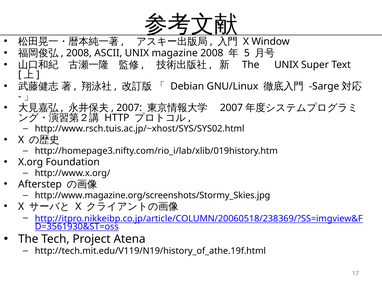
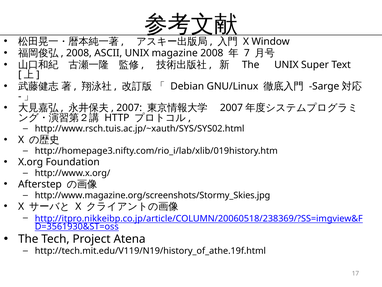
5: 5 -> 7 (247, 53)
http://www.rsch.tuis.ac.jp/~xhost/SYS/SYS02.html: http://www.rsch.tuis.ac.jp/~xhost/SYS/SYS02.html -> http://www.rsch.tuis.ac.jp/~xauth/SYS/SYS02.html (140, 129)
